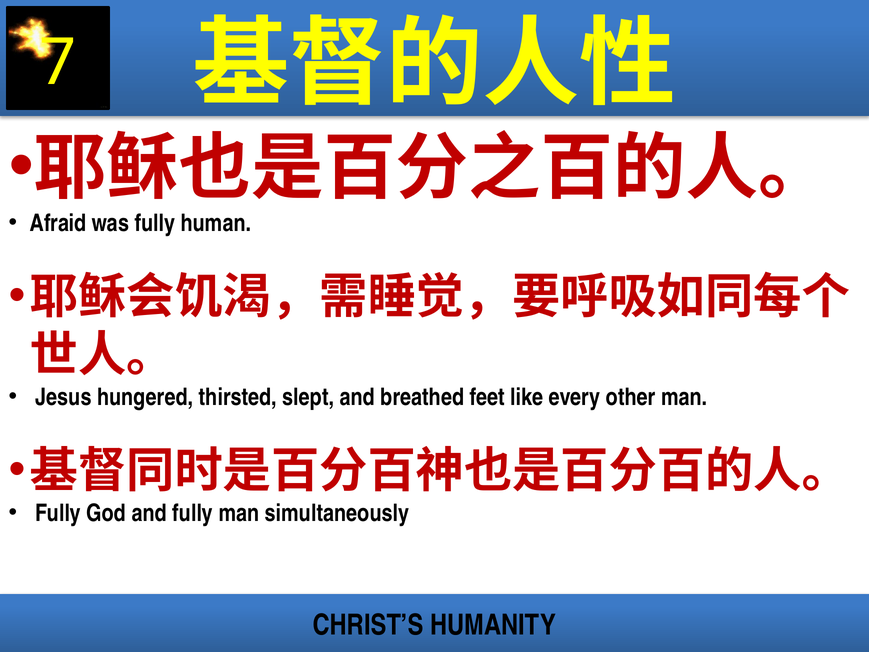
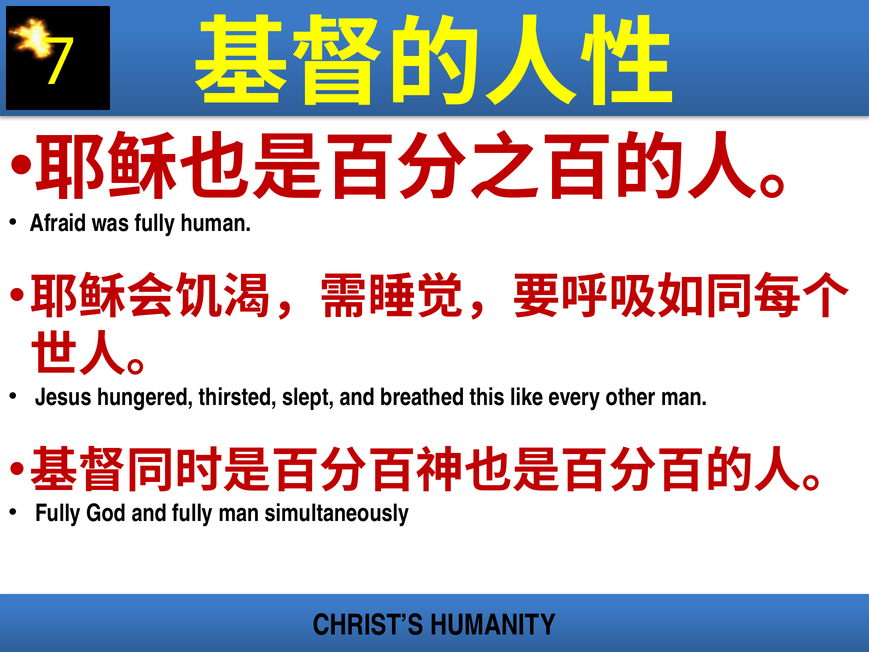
feet: feet -> this (487, 397)
